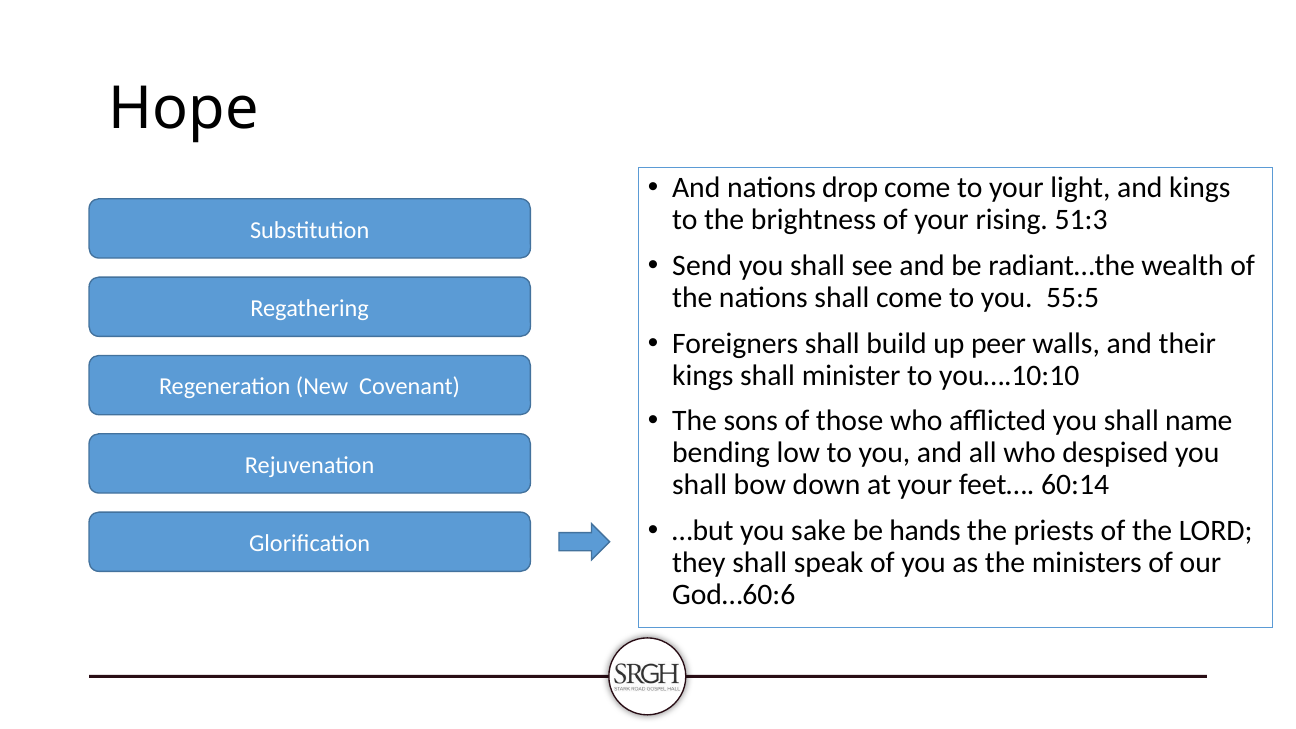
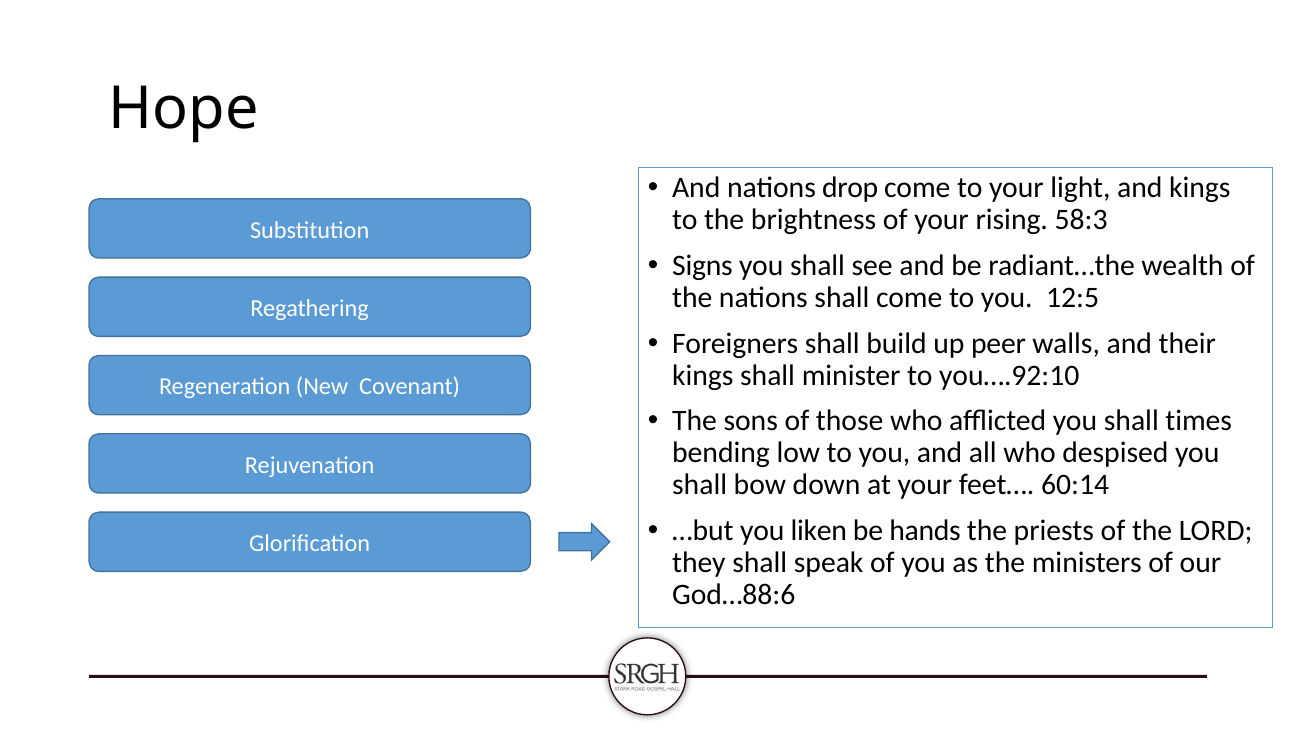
51:3: 51:3 -> 58:3 (1081, 220)
Send: Send -> Signs (702, 266)
55:5: 55:5 -> 12:5 (1073, 298)
you….10:10: you….10:10 -> you….92:10 (1009, 375)
name: name -> times (1199, 421)
sake: sake -> liken (819, 531)
God…60:6: God…60:6 -> God…88:6 (734, 595)
